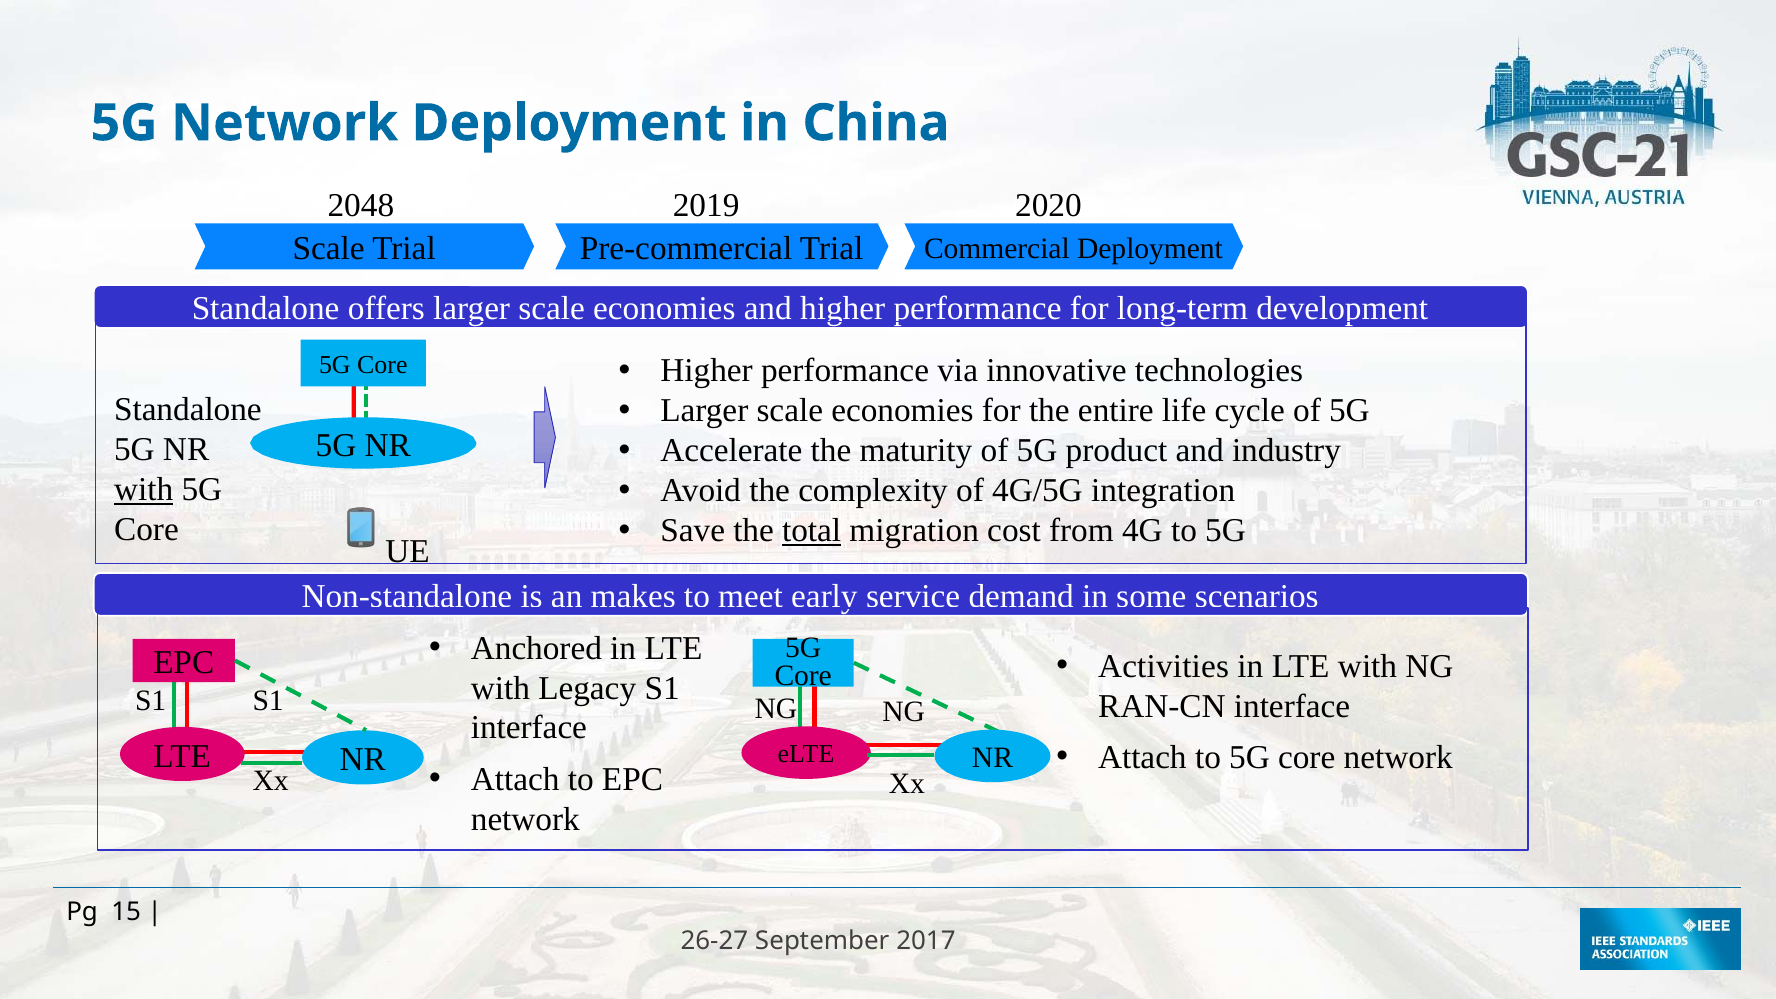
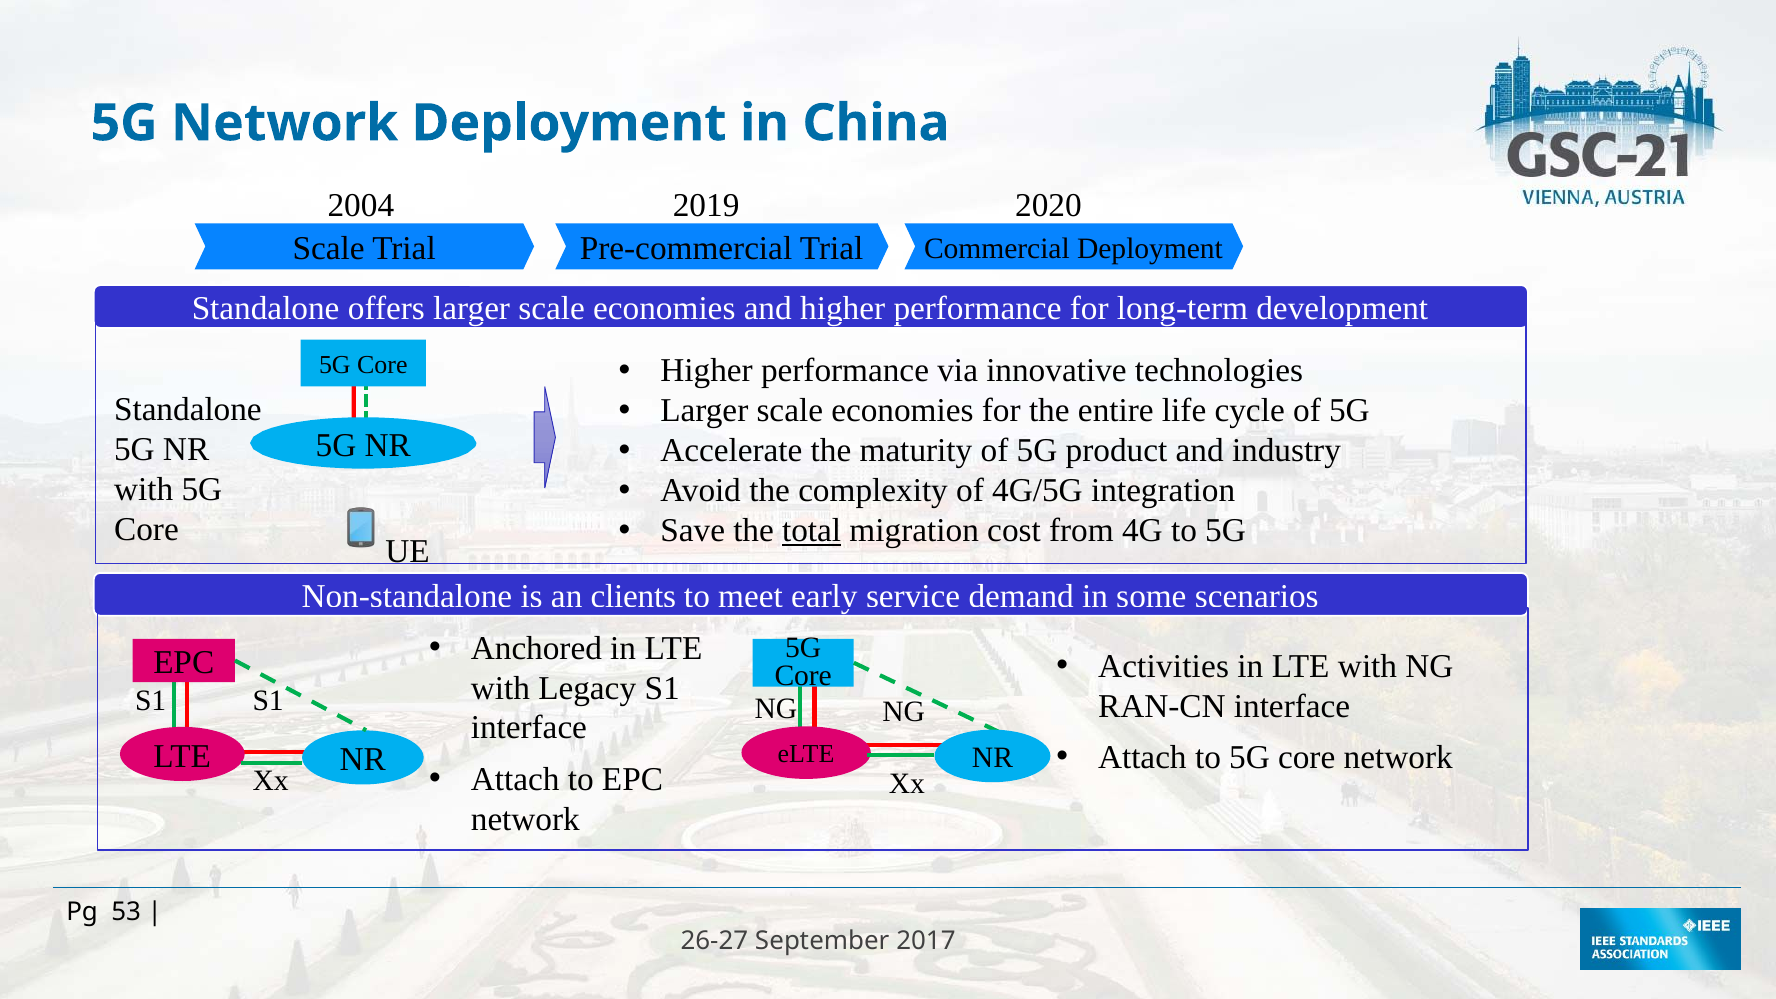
2048: 2048 -> 2004 (361, 205)
with underline: present -> none (144, 490)
makes: makes -> clients (633, 597)
15: 15 -> 53 (126, 913)
